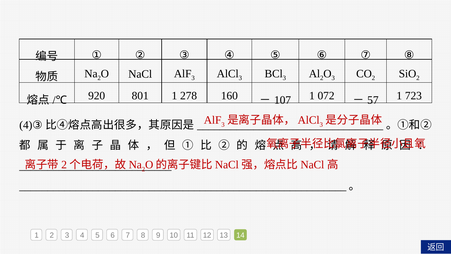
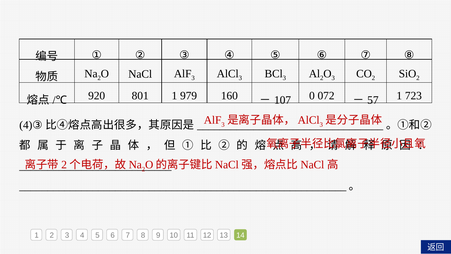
278: 278 -> 979 (189, 96)
1: 1 -> 0 (312, 96)
